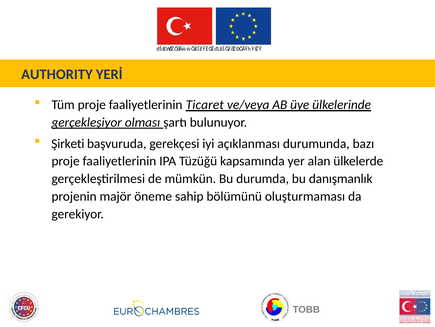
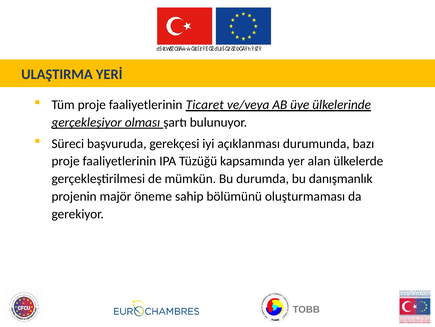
AUTHORITY: AUTHORITY -> ULAŞTIRMA (57, 74)
Şirketi: Şirketi -> Süreci (68, 143)
